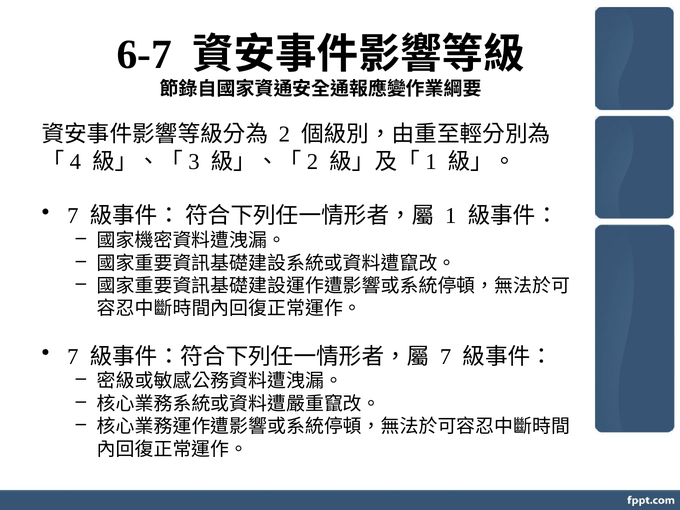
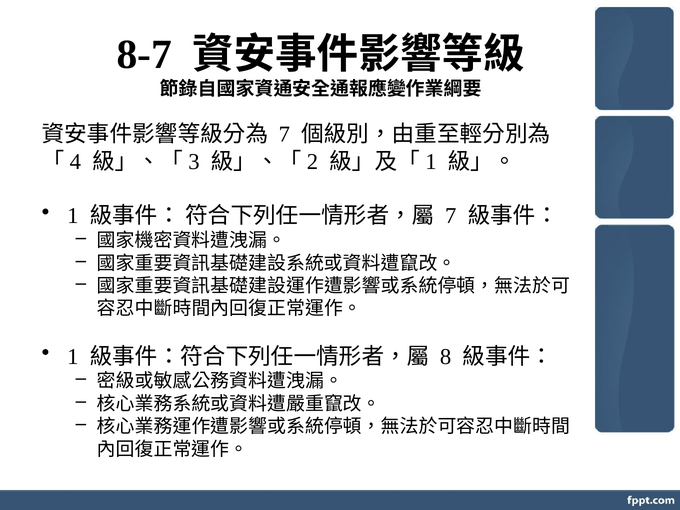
6-7: 6-7 -> 8-7 (144, 54)
2: 2 -> 7 (284, 134)
7: 7 -> 1 (73, 216)
1: 1 -> 7 (451, 216)
7: 7 -> 1 (73, 357)
7: 7 -> 8 (446, 357)
